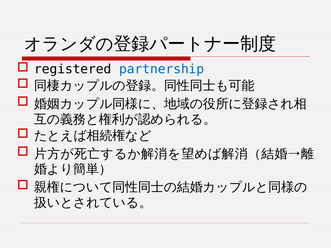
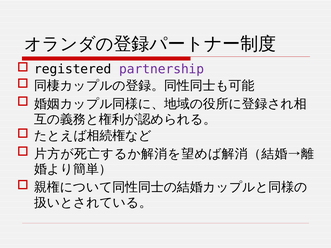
partnership colour: blue -> purple (162, 69)
